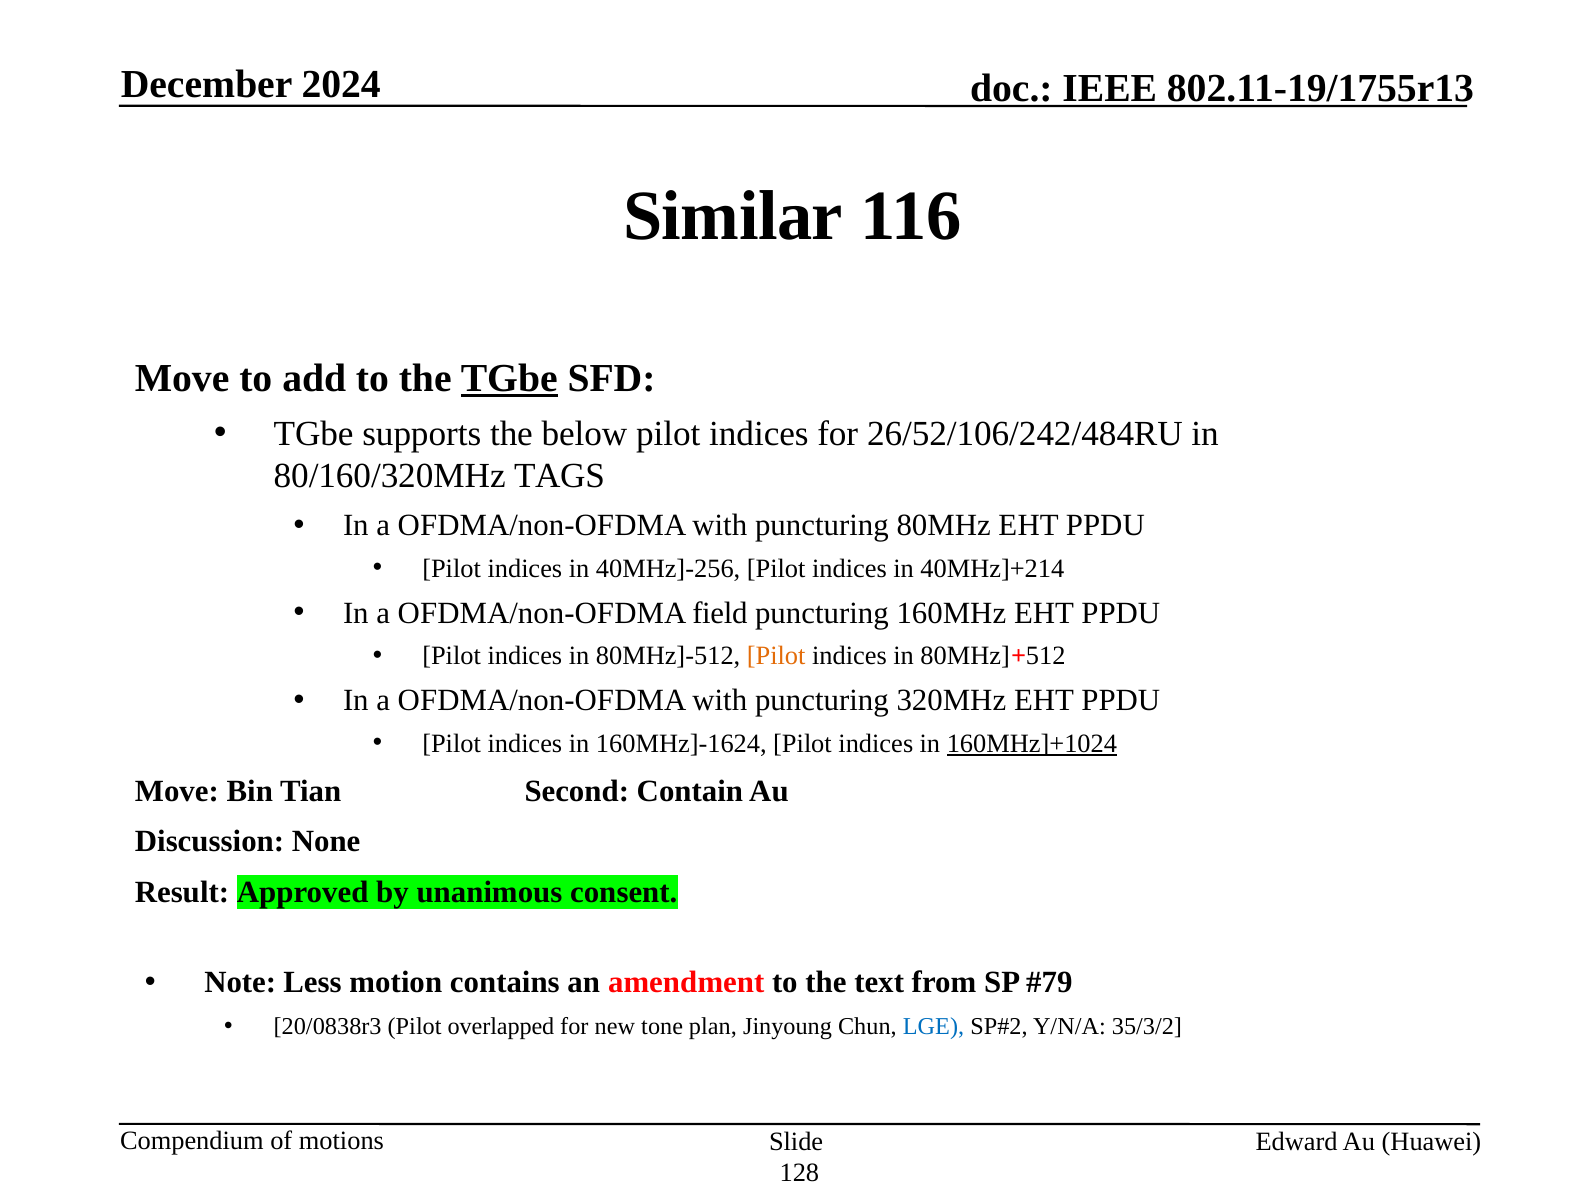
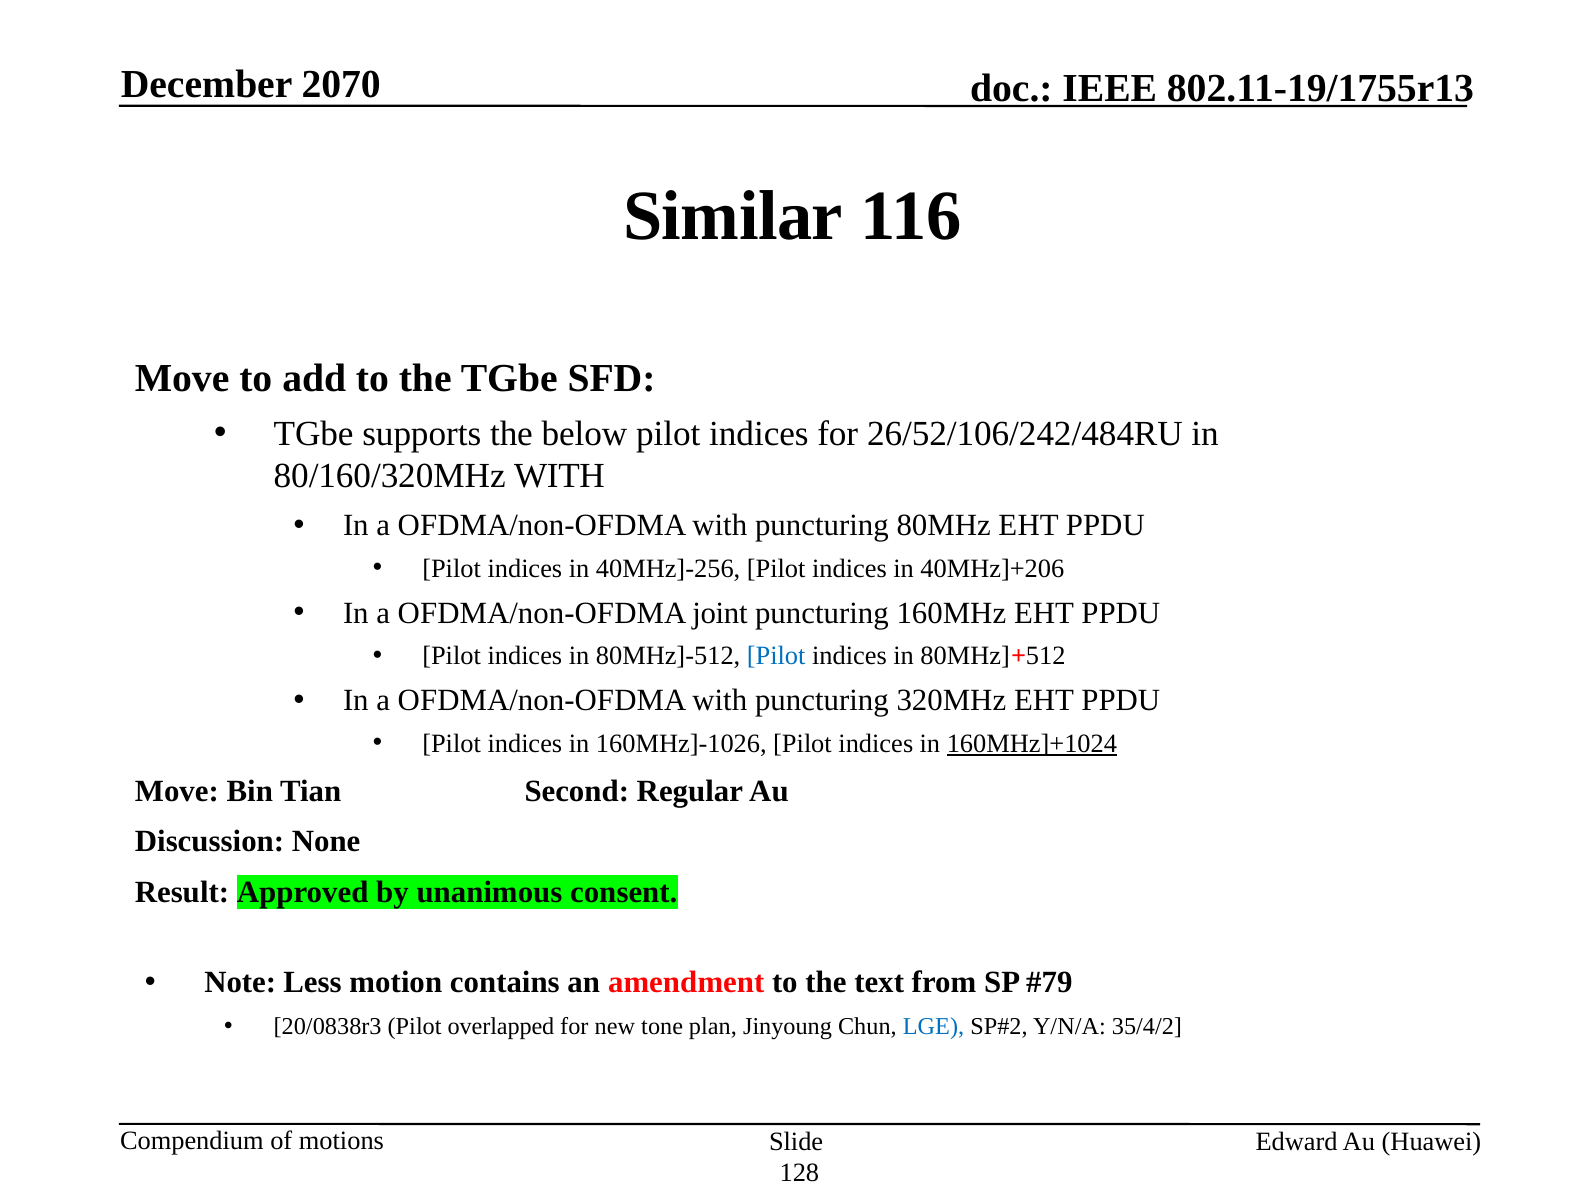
2024: 2024 -> 2070 (341, 84)
TGbe underline: present -> none (509, 378)
80/160/320MHz TAGS: TAGS -> WITH (559, 476)
40MHz]+214: 40MHz]+214 -> 40MHz]+206 (992, 568)
field: field -> joint (720, 613)
Pilot colour: orange -> blue (776, 656)
160MHz]-1624: 160MHz]-1624 -> 160MHz]-1026 (681, 743)
Contain: Contain -> Regular (690, 791)
35/3/2: 35/3/2 -> 35/4/2 (1147, 1026)
